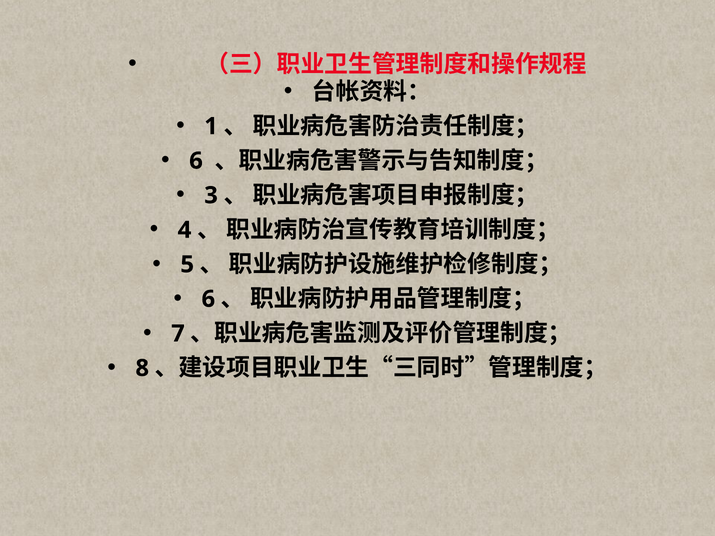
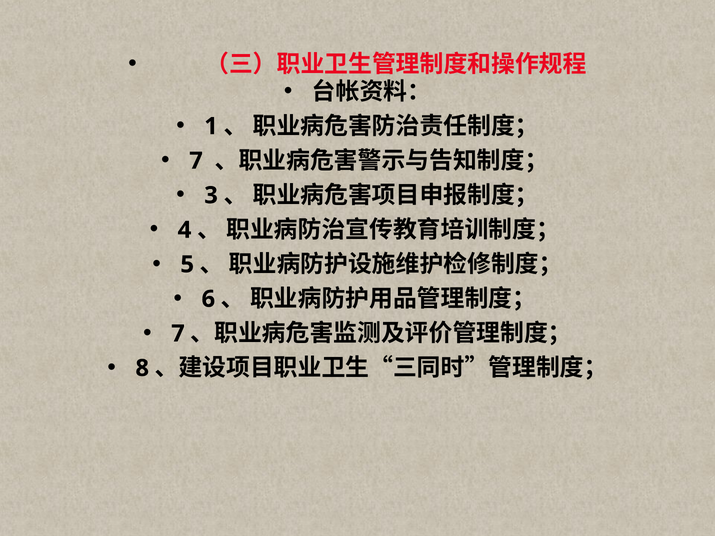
6: 6 -> 7 (196, 161)
